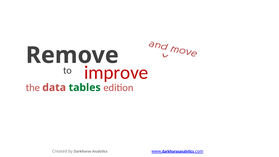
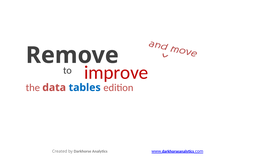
tables colour: green -> blue (85, 88)
